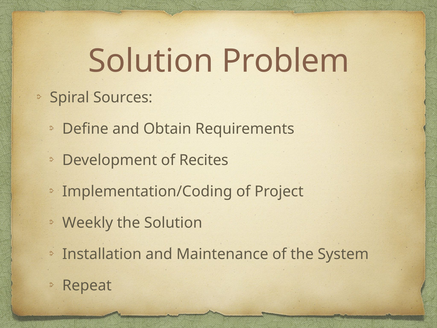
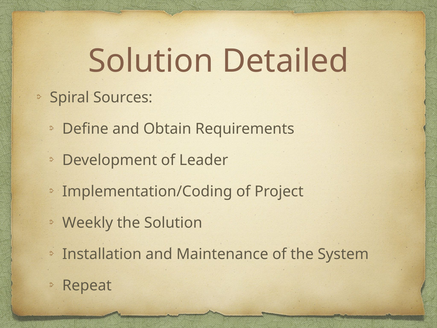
Problem: Problem -> Detailed (285, 61)
Recites: Recites -> Leader (204, 160)
